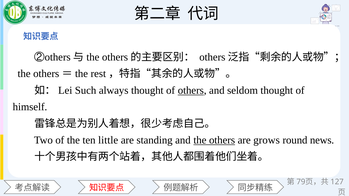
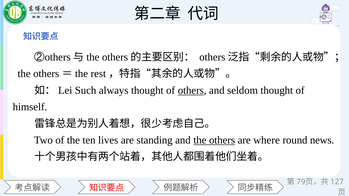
little: little -> lives (108, 140)
grows: grows -> where (267, 140)
